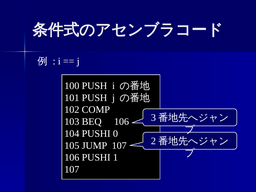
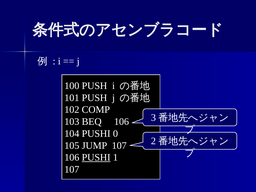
PUSHI underline: none -> present (96, 158)
